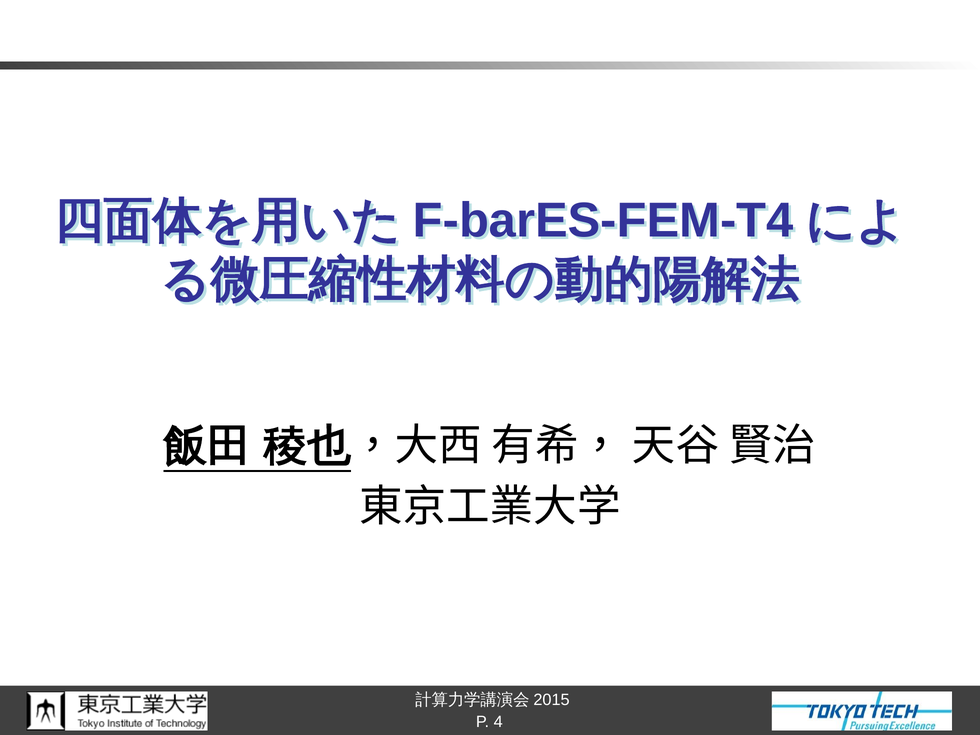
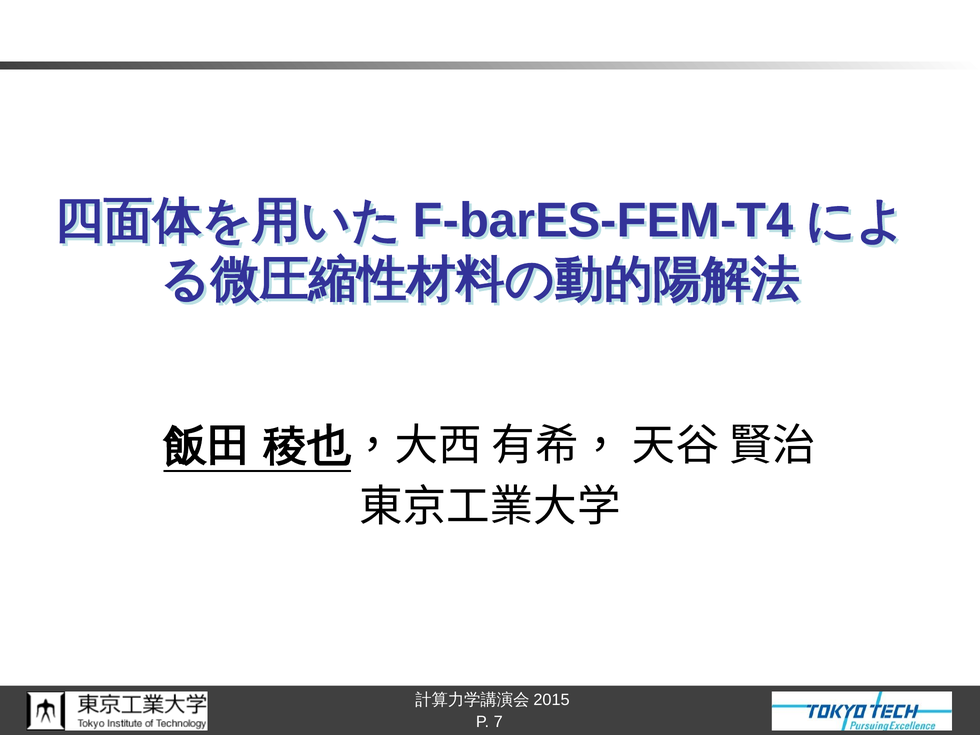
4: 4 -> 7 (498, 722)
